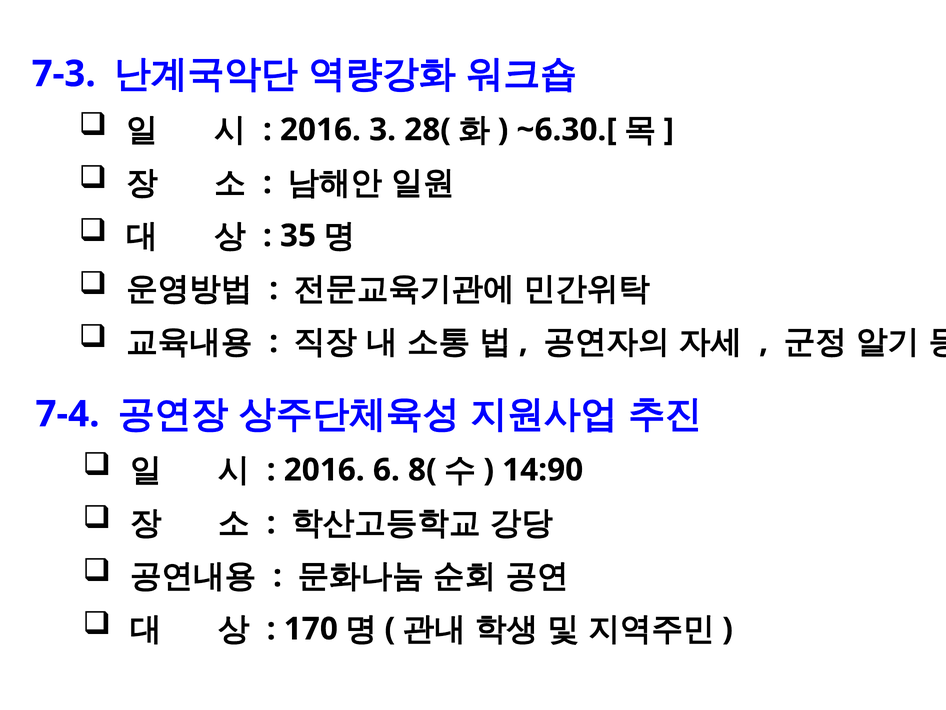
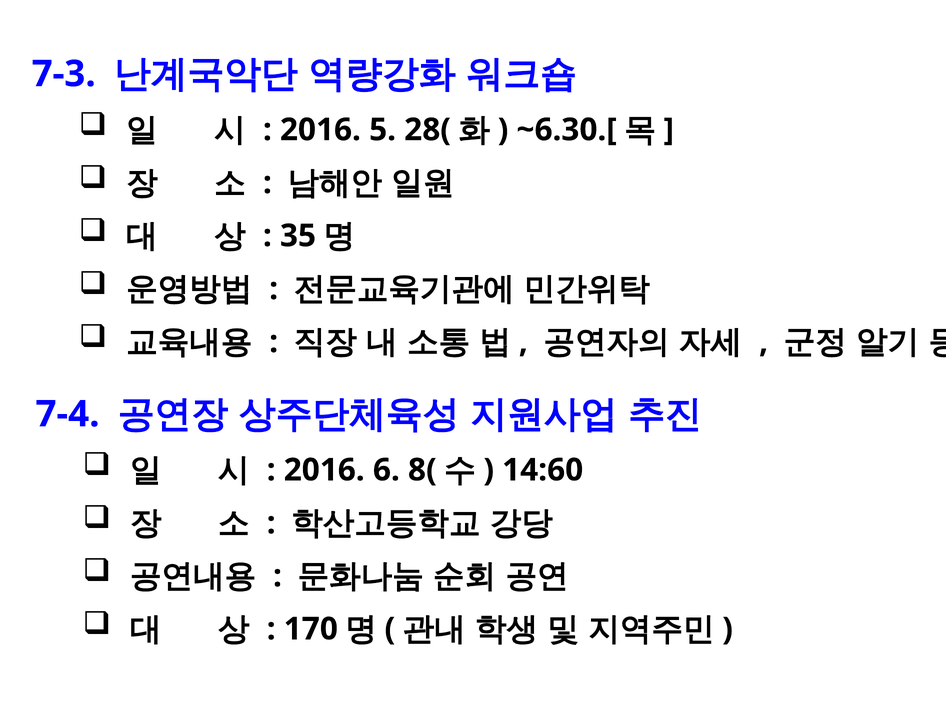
3: 3 -> 5 (383, 130)
14:90: 14:90 -> 14:60 (543, 470)
